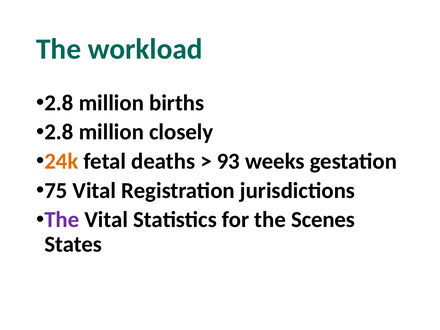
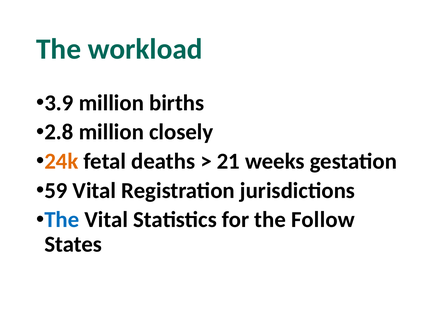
2.8: 2.8 -> 3.9 (59, 103)
93: 93 -> 21 (228, 161)
75: 75 -> 59 (56, 191)
The colour: purple -> blue (62, 220)
Scenes: Scenes -> Follow (323, 220)
